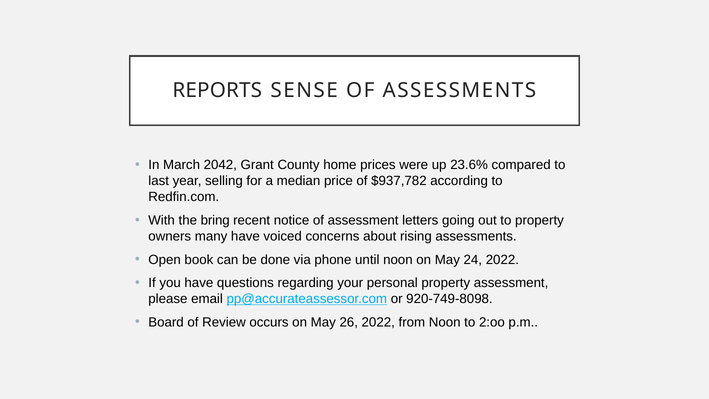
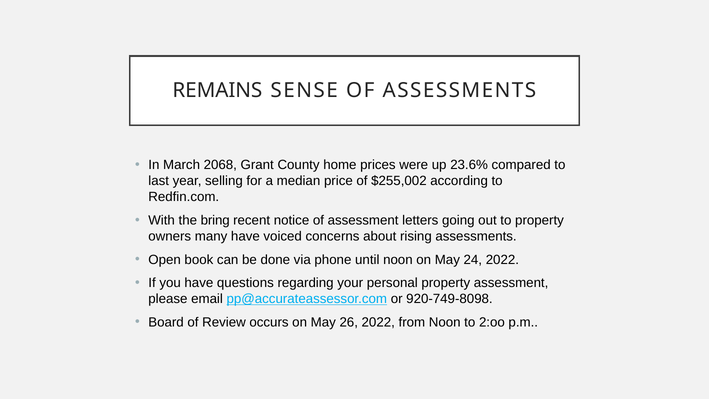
REPORTS: REPORTS -> REMAINS (217, 91)
2042: 2042 -> 2068 (220, 165)
$937,782: $937,782 -> $255,002 (399, 181)
